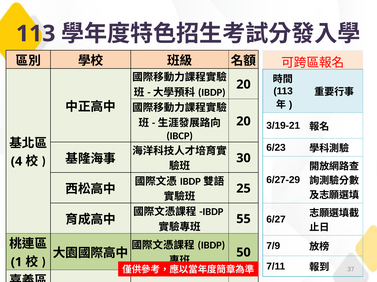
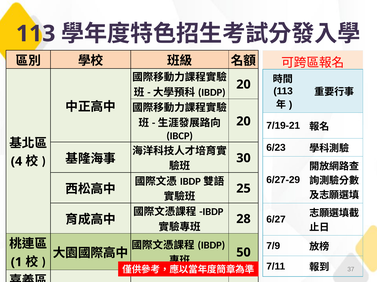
3/19-21: 3/19-21 -> 7/19-21 (283, 126)
55: 55 -> 28 (243, 219)
